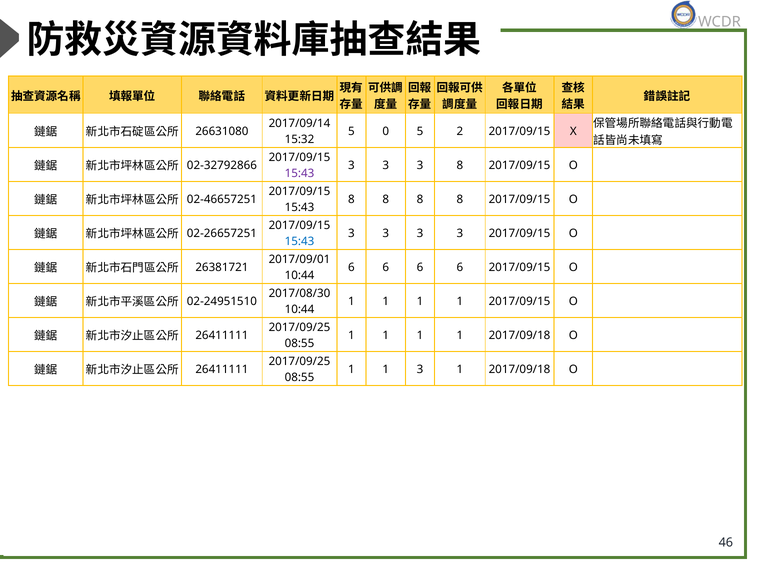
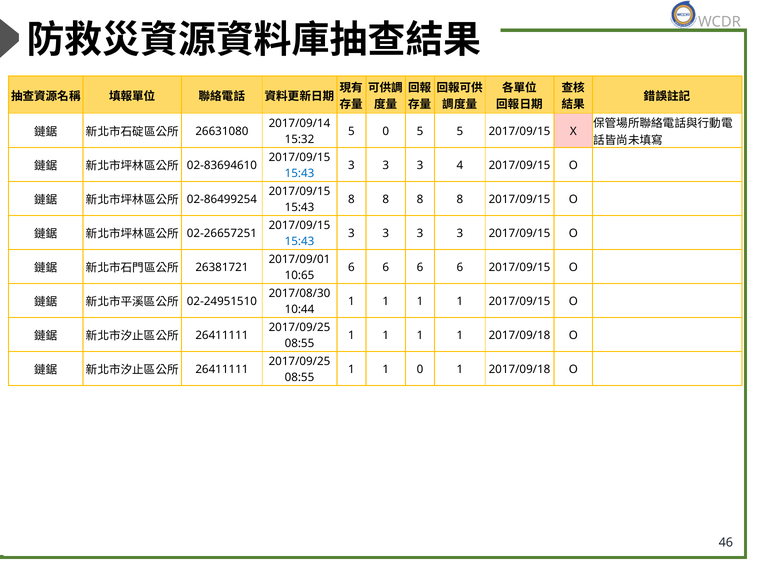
5 2: 2 -> 5 (460, 131)
02-32792866: 02-32792866 -> 02-83694610 (222, 165)
3 8: 8 -> 4 (460, 165)
15:43 colour: purple -> blue (299, 173)
02-46657251: 02-46657251 -> 02-86499254 (222, 199)
10:44: 10:44 -> 10:65 (299, 275)
1 3: 3 -> 0 (420, 369)
